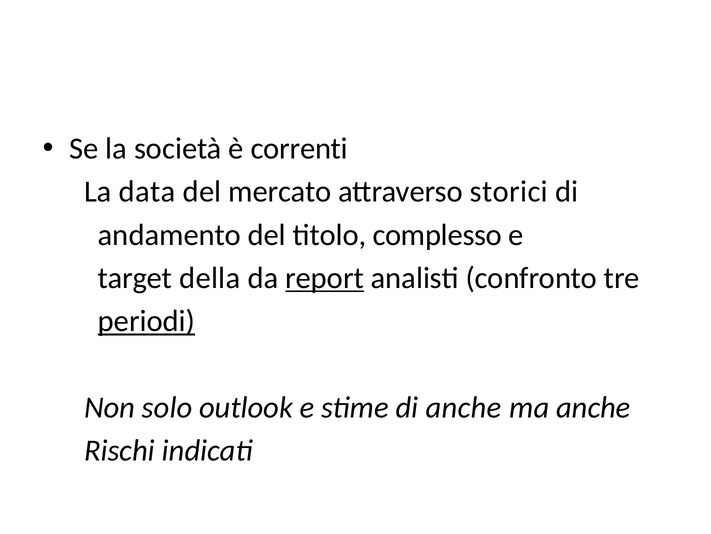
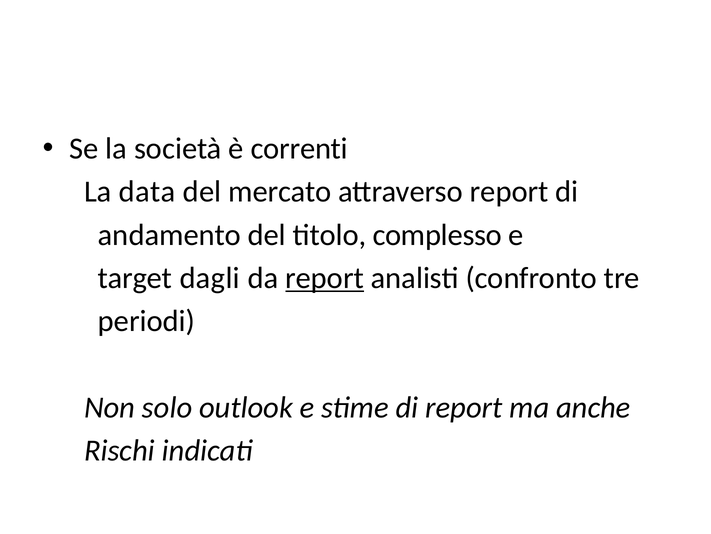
attraverso storici: storici -> report (509, 192)
della: della -> dagli (210, 278)
periodi underline: present -> none (147, 321)
di anche: anche -> report (464, 407)
